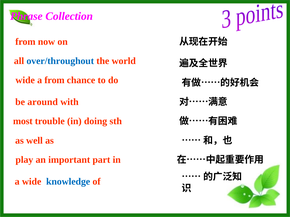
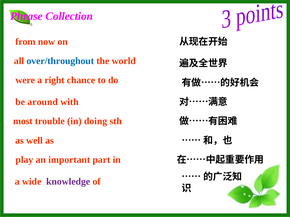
wide: wide -> were (25, 80)
a from: from -> right (54, 80)
knowledge colour: blue -> purple (68, 182)
